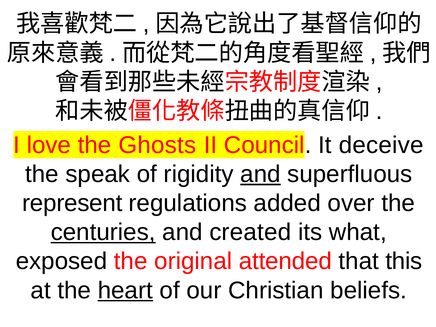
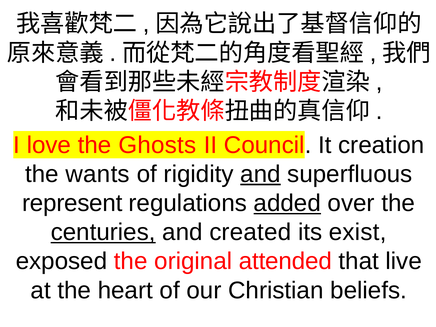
deceive: deceive -> creation (381, 145)
speak: speak -> wants (98, 174)
added underline: none -> present (287, 203)
what: what -> exist (358, 232)
this: this -> live (404, 261)
heart underline: present -> none (125, 290)
